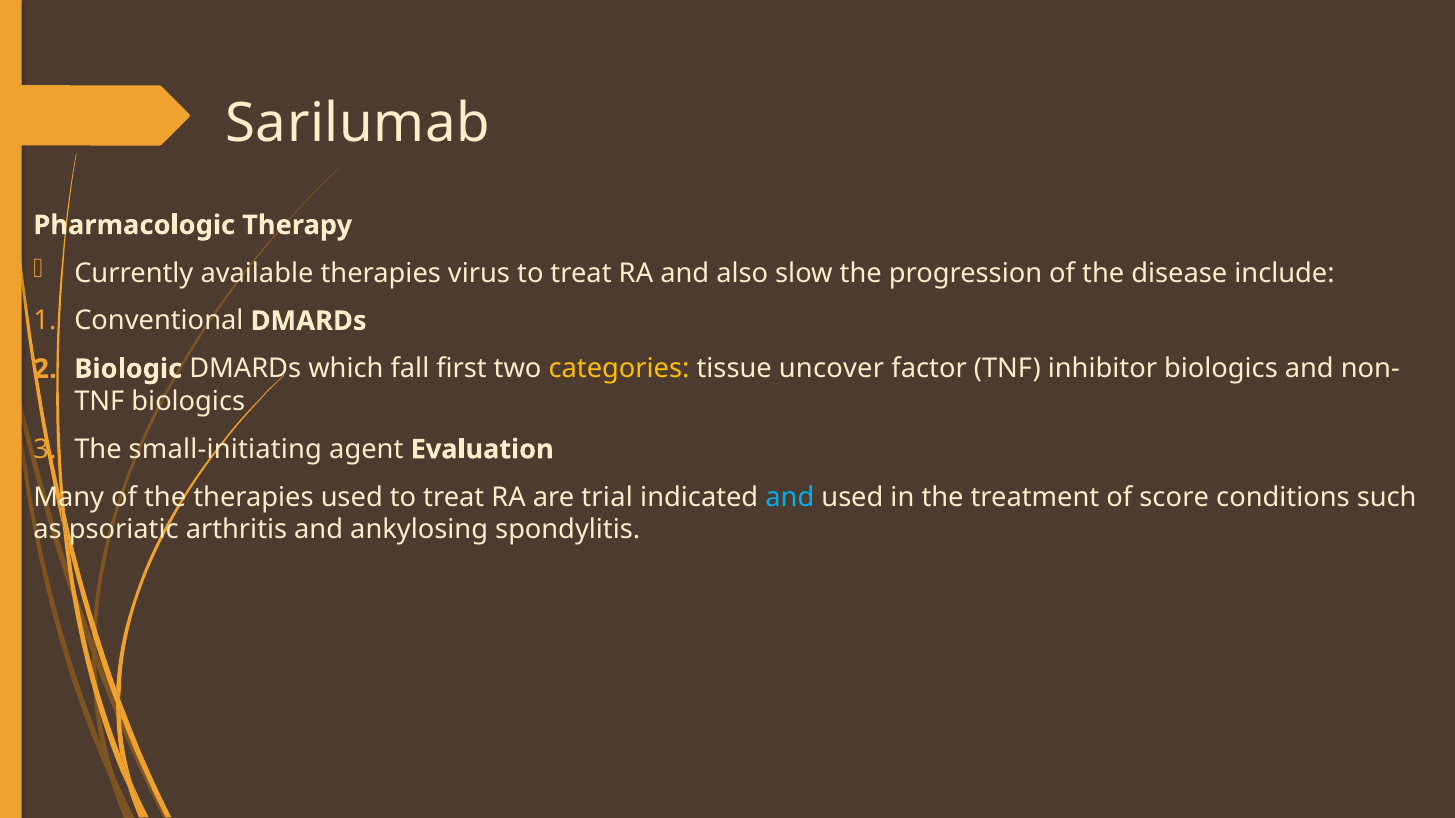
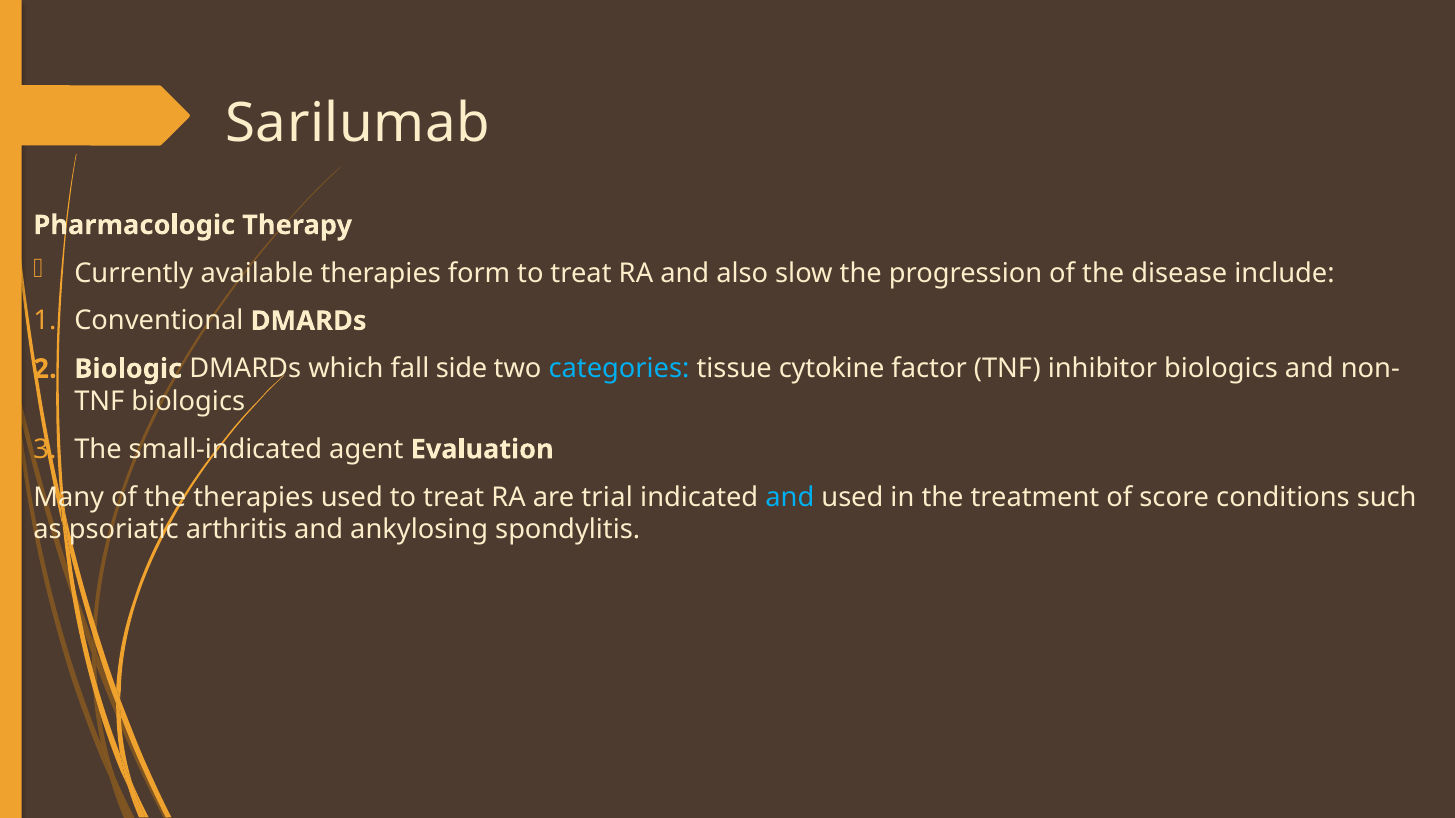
virus: virus -> form (479, 273)
first: first -> side (462, 369)
categories colour: yellow -> light blue (619, 369)
uncover: uncover -> cytokine (832, 369)
small-initiating: small-initiating -> small-indicated (225, 450)
